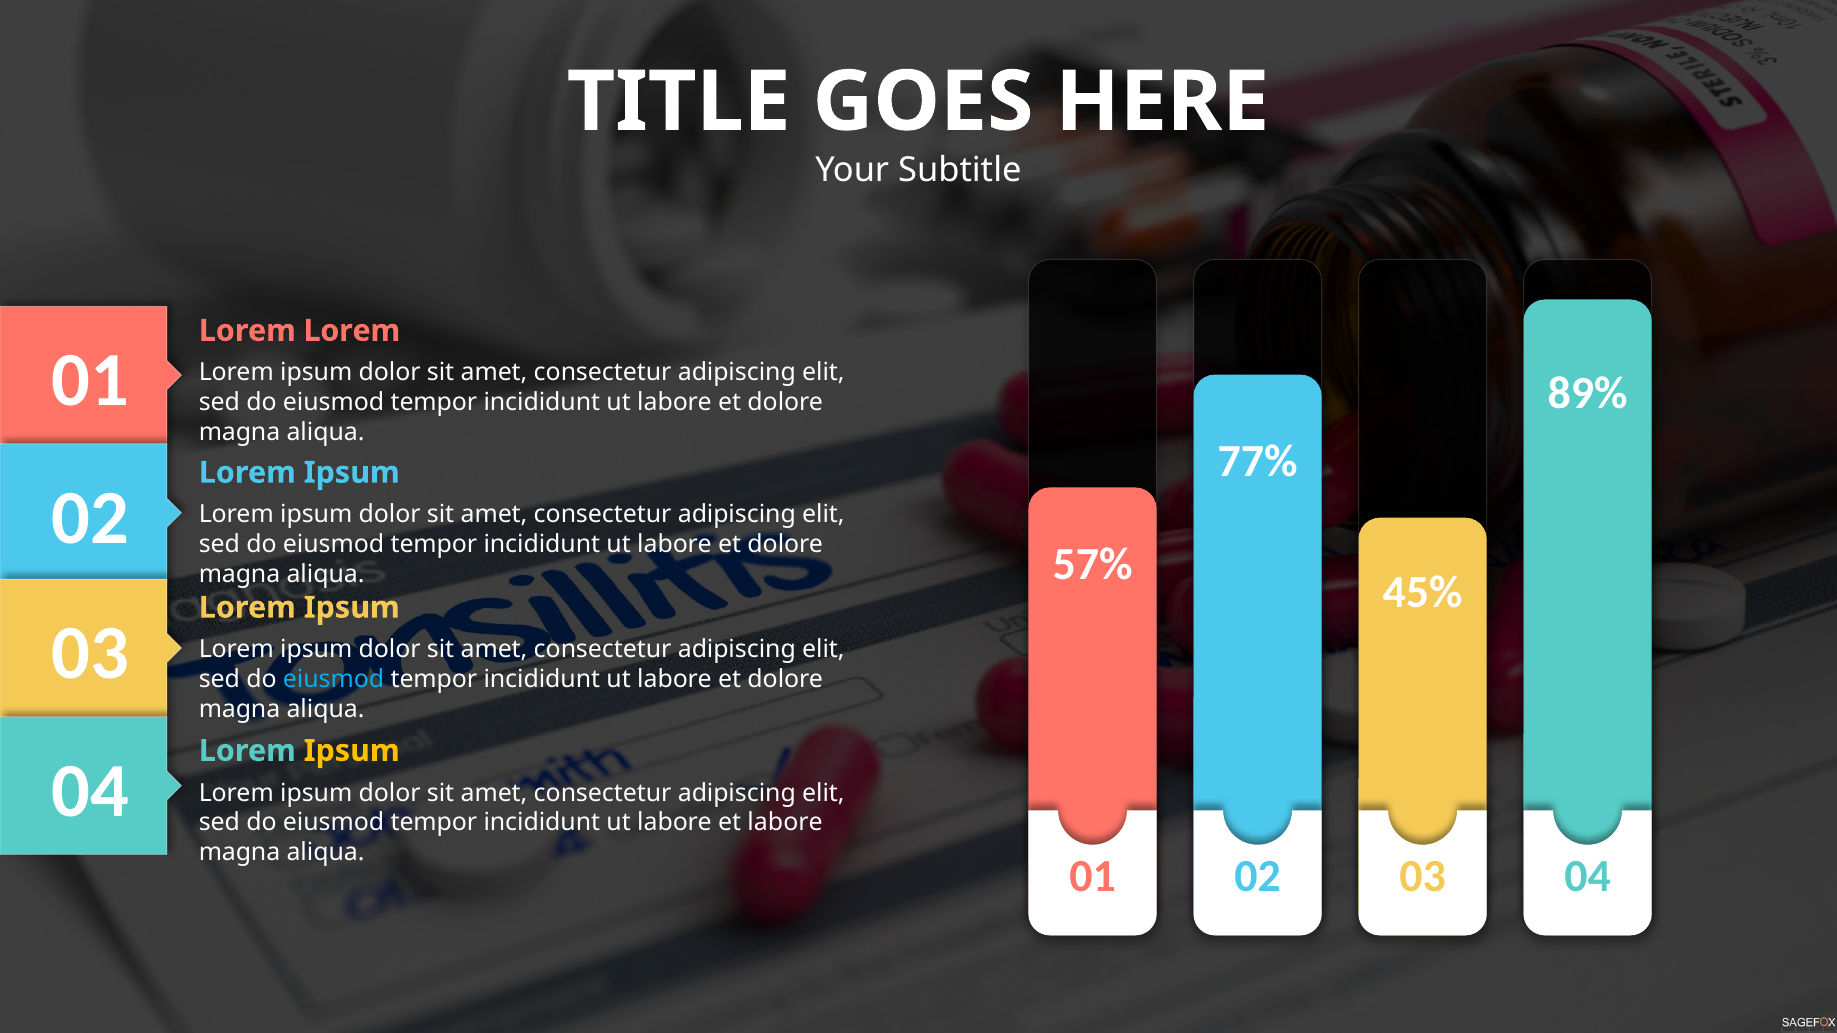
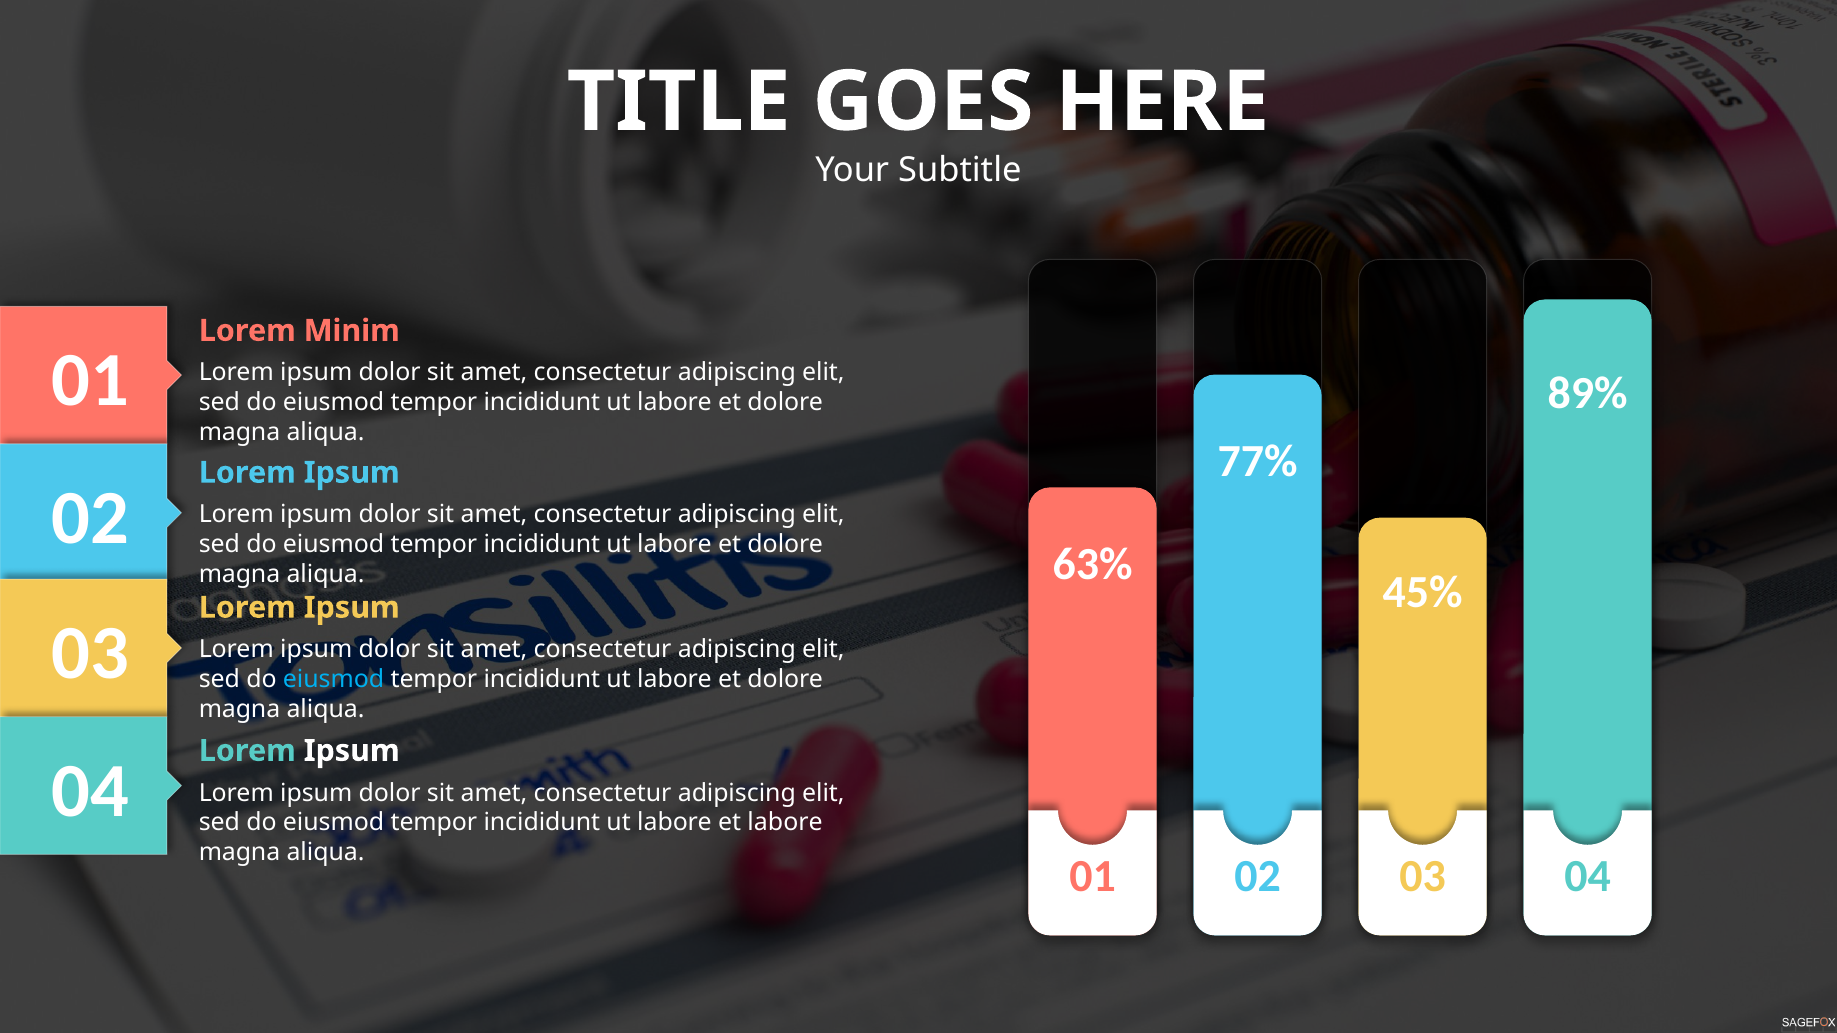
Lorem: Lorem -> Minim (352, 331)
57%: 57% -> 63% (1093, 565)
Ipsum colour: yellow -> white (352, 751)
